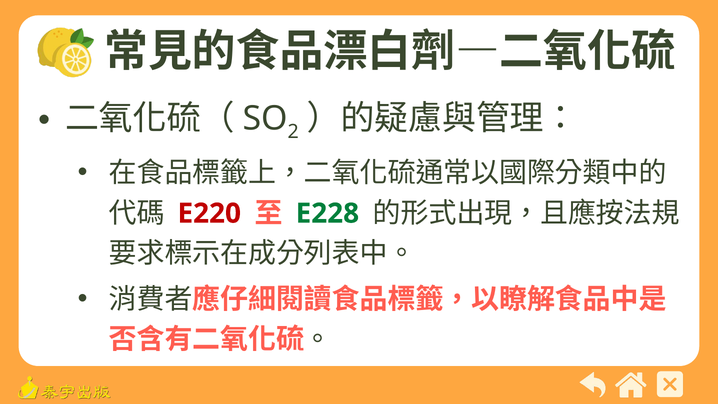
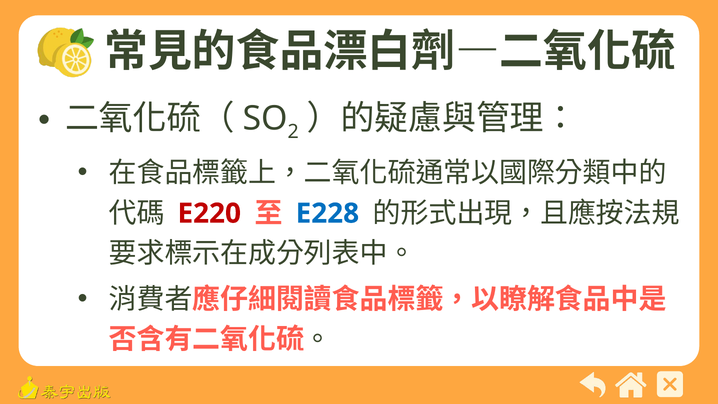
E228 colour: green -> blue (327, 213)
